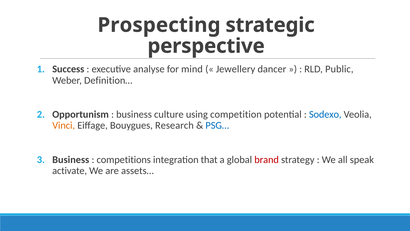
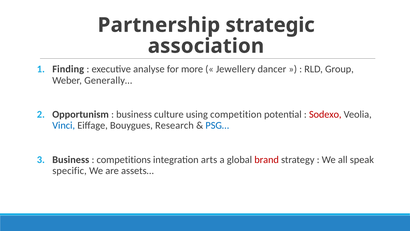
Prospecting: Prospecting -> Partnership (159, 25)
perspective: perspective -> association (206, 46)
Success: Success -> Finding (68, 69)
mind: mind -> more (192, 69)
Public: Public -> Group (339, 69)
Definition…: Definition… -> Generally… (108, 80)
Sodexo colour: blue -> red (325, 114)
Vinci colour: orange -> blue (64, 125)
that: that -> arts (209, 159)
activate: activate -> specific (70, 170)
